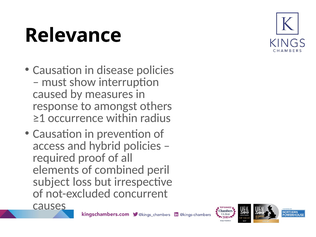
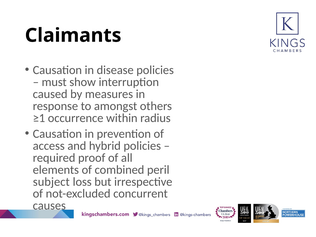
Relevance: Relevance -> Claimants (73, 35)
